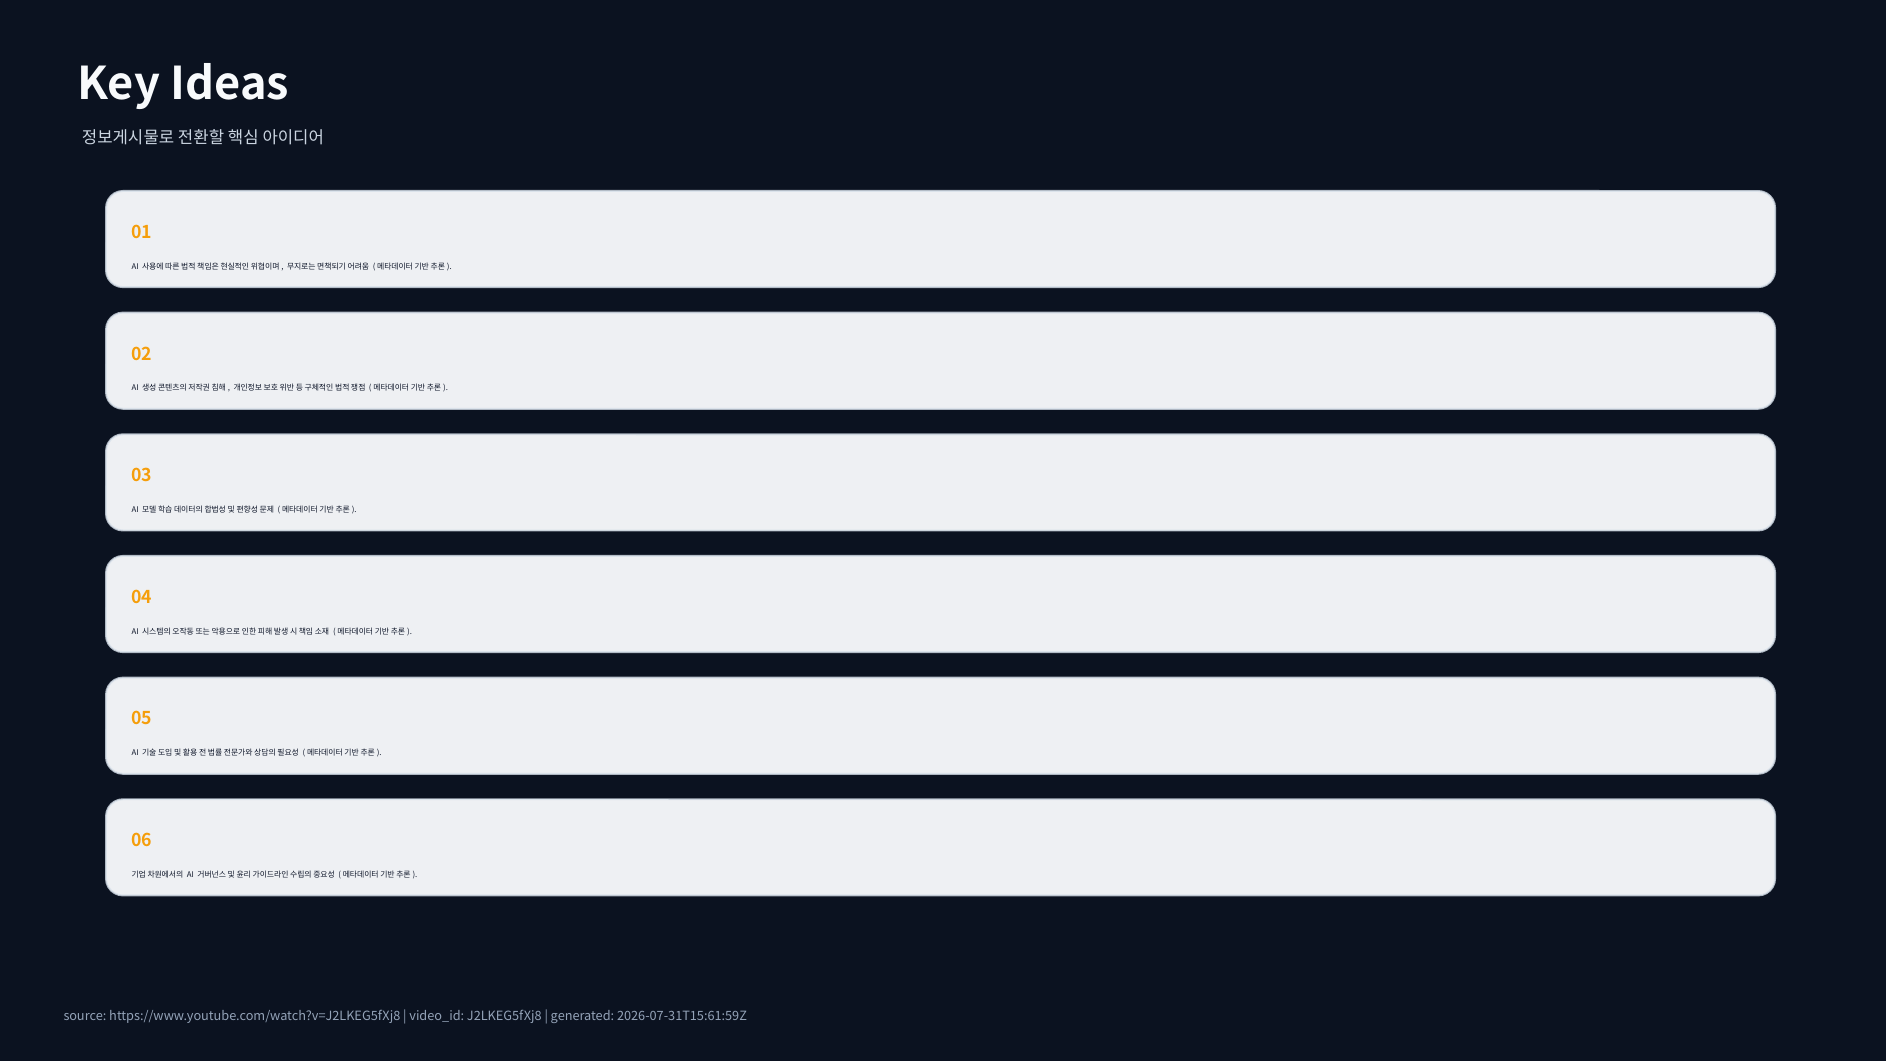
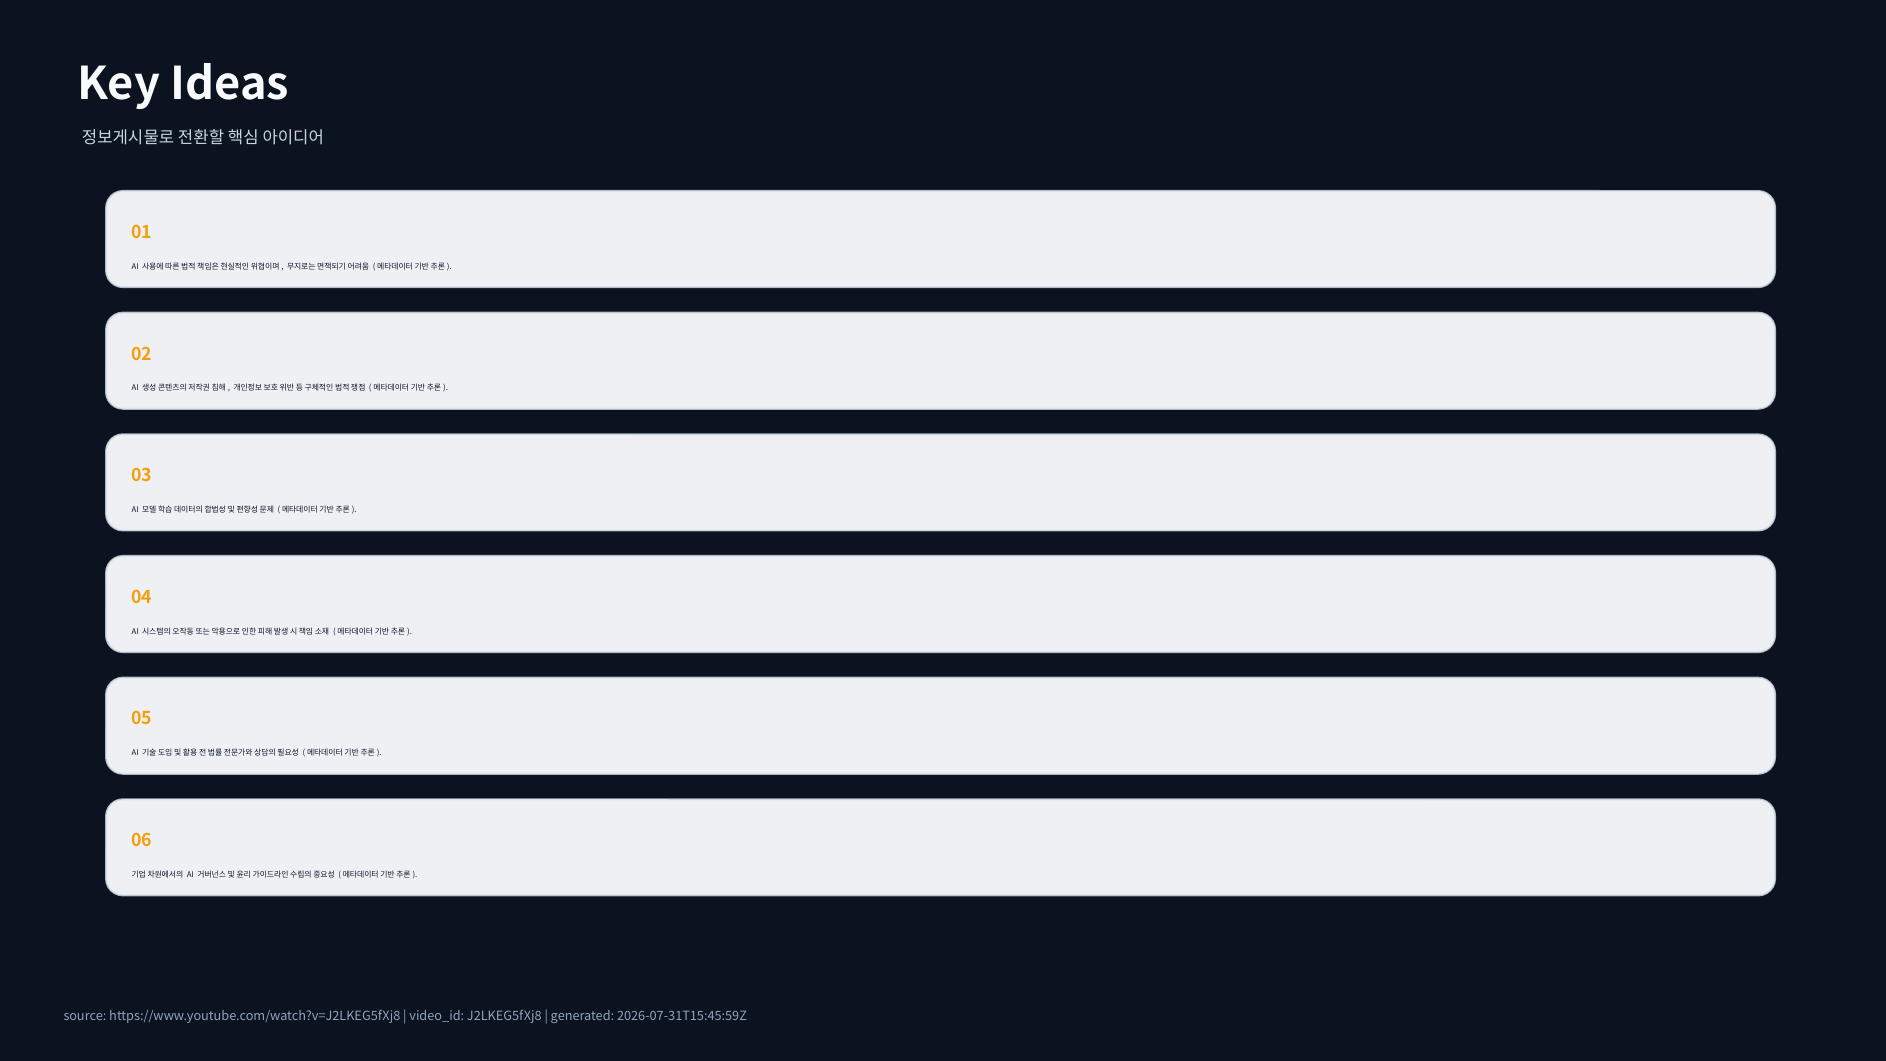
2026-07-31T15:61:59Z: 2026-07-31T15:61:59Z -> 2026-07-31T15:45:59Z (682, 1016)
